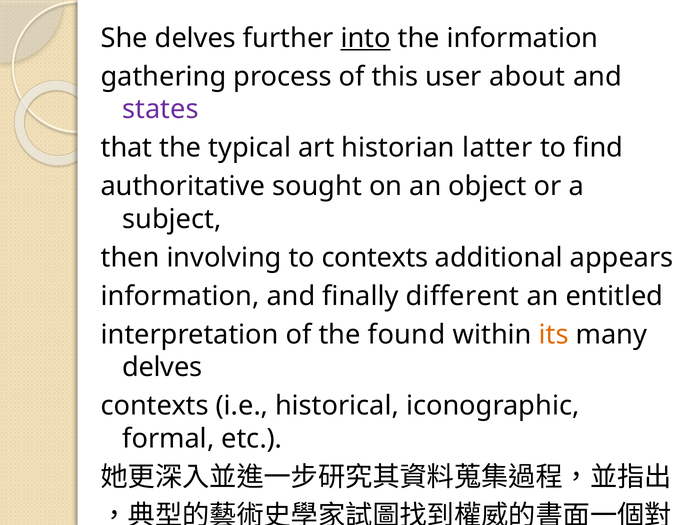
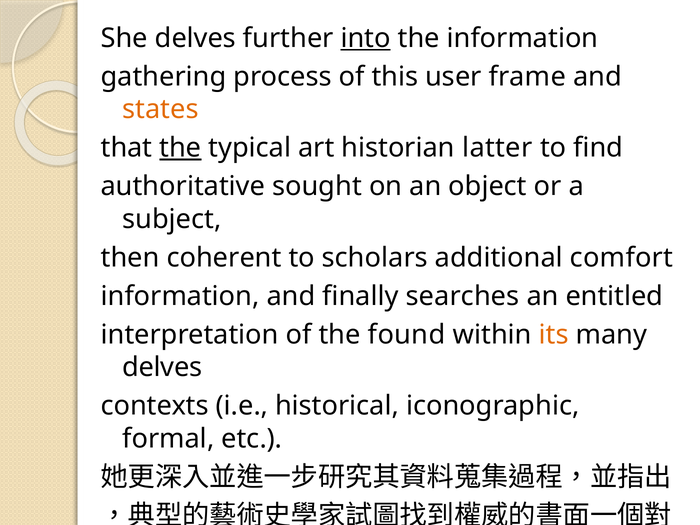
about: about -> frame (527, 77)
states colour: purple -> orange (160, 109)
the underline: none -> present (180, 148)
involving: involving -> coherent (224, 258)
to contexts: contexts -> scholars (375, 258)
appears: appears -> comfort (622, 258)
different: different -> searches (463, 296)
